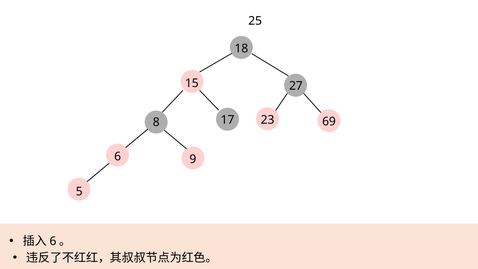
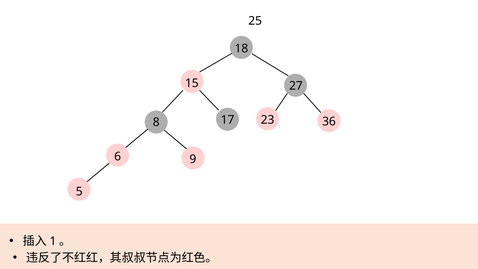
69: 69 -> 36 (329, 121)
6: 6 -> 1 (53, 241)
